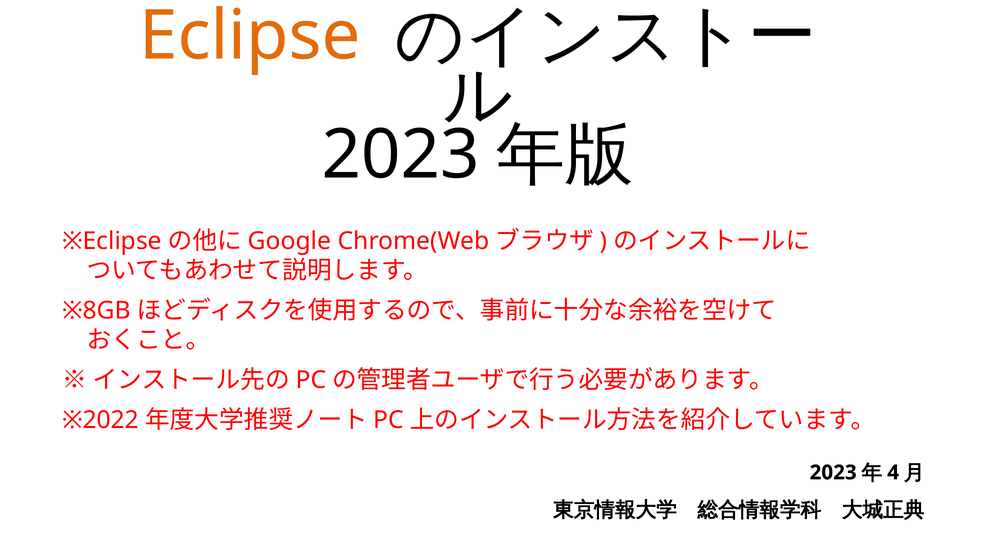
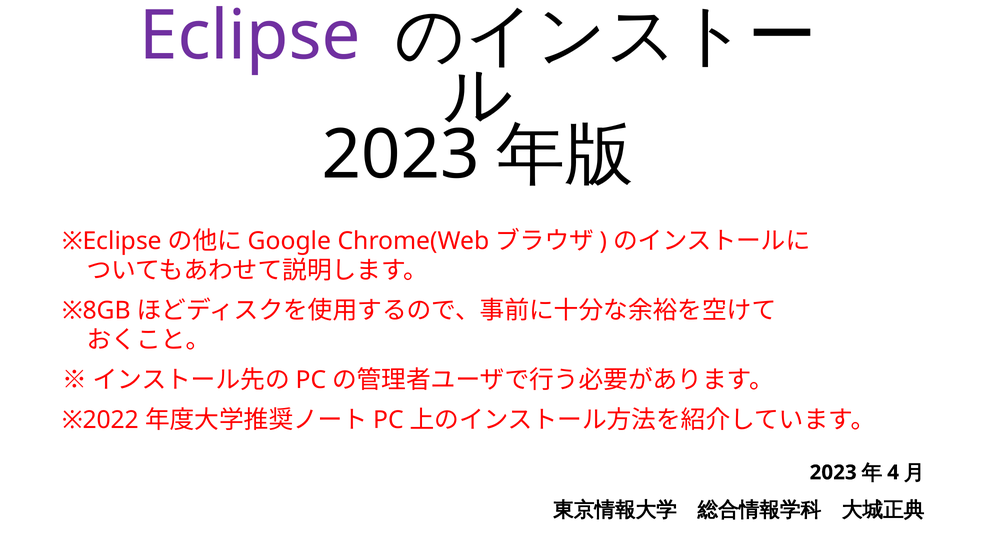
Eclipse colour: orange -> purple (250, 36)
